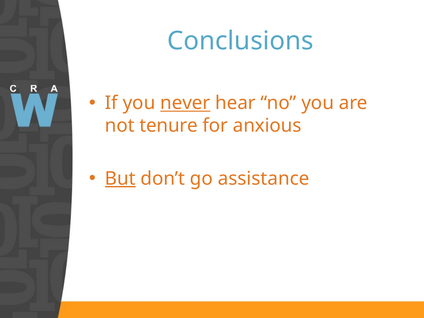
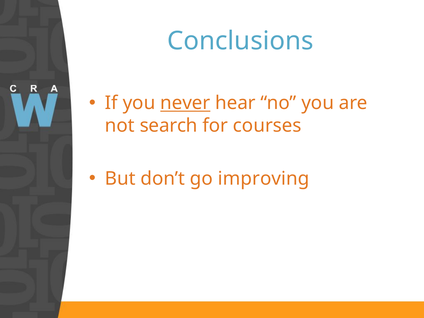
tenure: tenure -> search (169, 126)
anxious: anxious -> courses (267, 126)
But underline: present -> none (120, 179)
assistance: assistance -> improving (264, 179)
